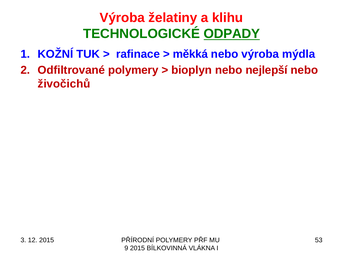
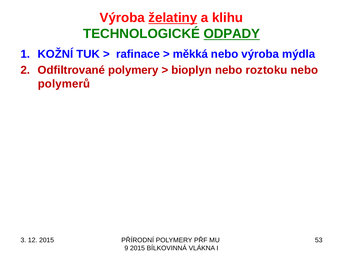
želatiny underline: none -> present (173, 18)
nejlepší: nejlepší -> roztoku (267, 70)
živočichů: živočichů -> polymerů (64, 84)
